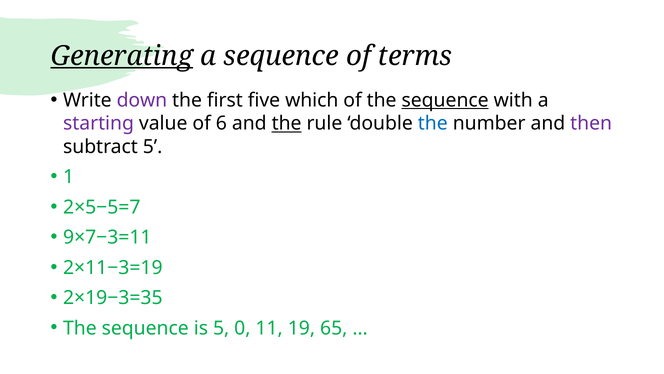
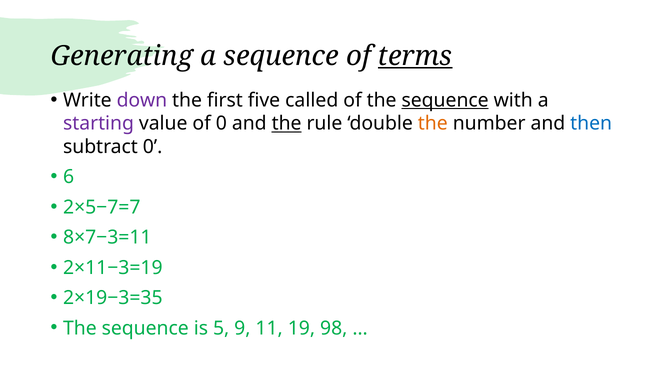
Generating underline: present -> none (122, 56)
terms underline: none -> present (415, 56)
which: which -> called (312, 100)
of 6: 6 -> 0 (221, 123)
the colour: blue -> orange (433, 123)
then colour: purple -> blue (591, 123)
subtract 5: 5 -> 0 (153, 147)
1: 1 -> 6 (69, 177)
2×5−5=7: 2×5−5=7 -> 2×5−7=7 (102, 207)
9×7−3=11: 9×7−3=11 -> 8×7−3=11 (107, 237)
0: 0 -> 9 (242, 328)
65: 65 -> 98 (334, 328)
